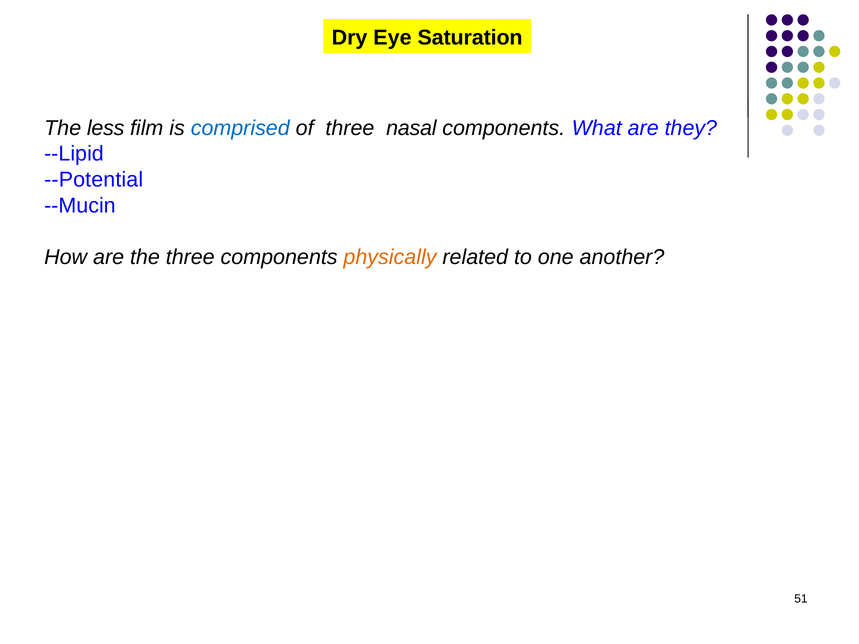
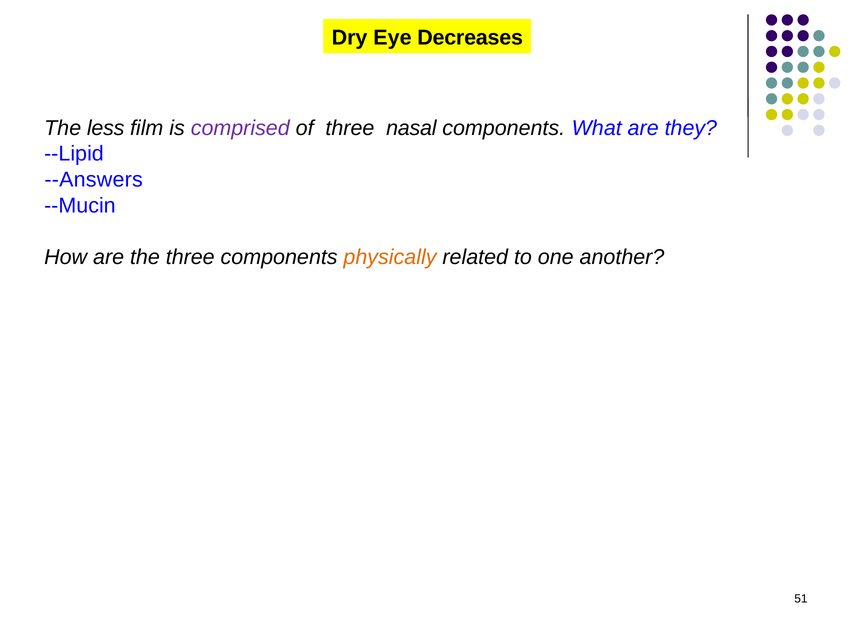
Saturation: Saturation -> Decreases (470, 38)
comprised colour: blue -> purple (240, 128)
--Potential: --Potential -> --Answers (94, 180)
